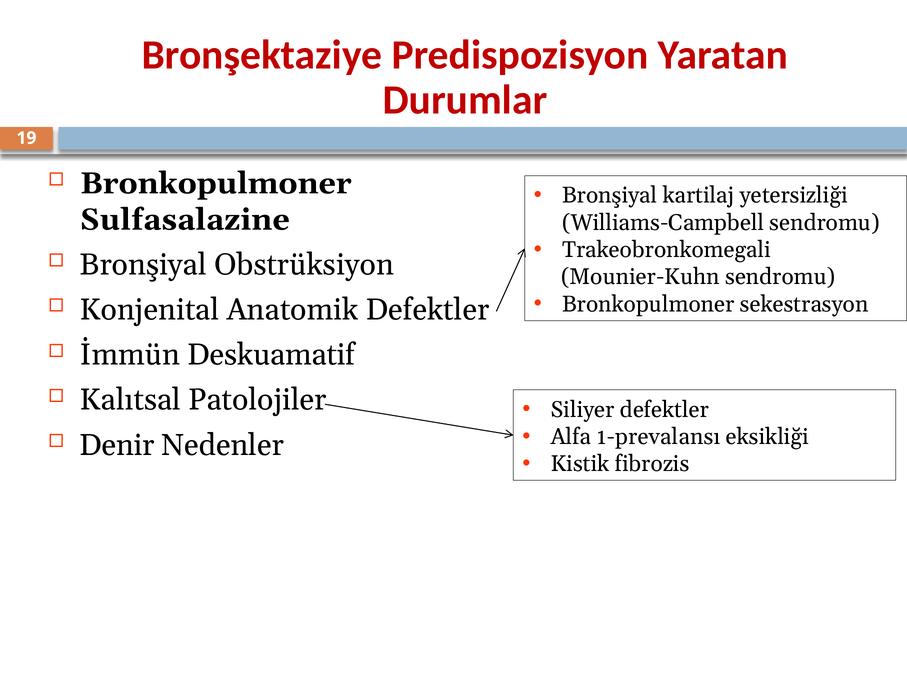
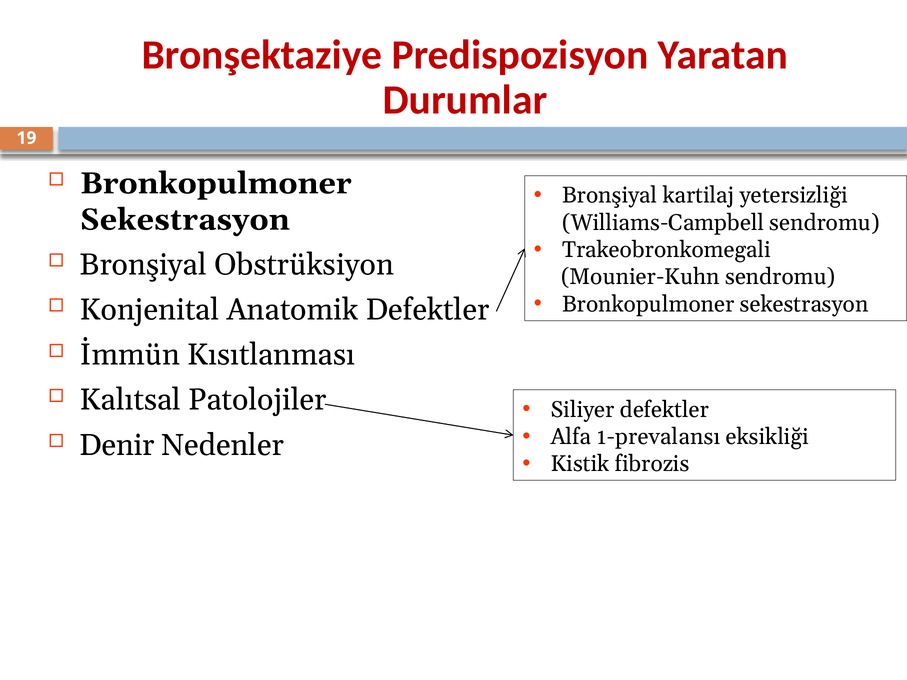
Sulfasalazine: Sulfasalazine -> Sekestrasyon (185, 220)
Deskuamatif: Deskuamatif -> Kısıtlanması (271, 355)
